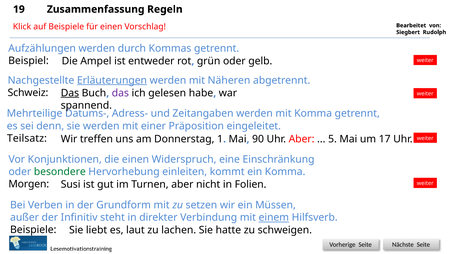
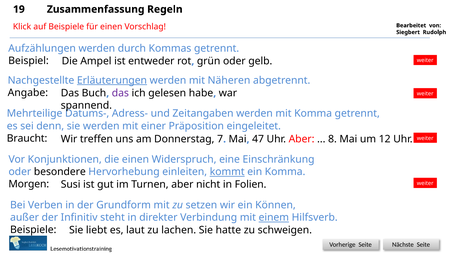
Schweiz: Schweiz -> Angabe (28, 93)
Das underline: present -> none (70, 93)
Teilsatz: Teilsatz -> Braucht (27, 138)
1: 1 -> 7 (220, 139)
90: 90 -> 47 (258, 139)
5: 5 -> 8 (332, 139)
17: 17 -> 12 (385, 139)
besondere colour: green -> black (60, 172)
kommt underline: none -> present (227, 172)
Müssen: Müssen -> Können (275, 205)
